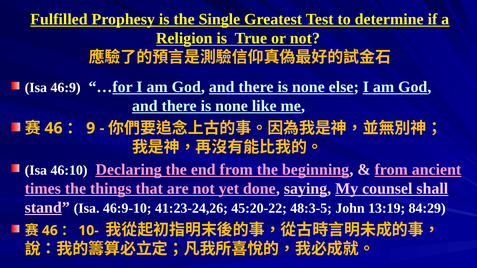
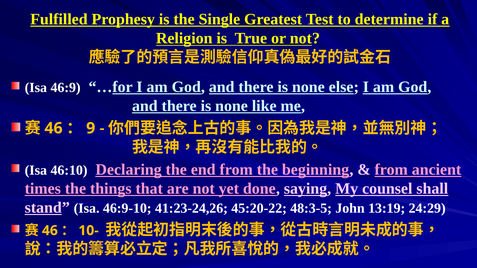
84:29: 84:29 -> 24:29 (427, 209)
